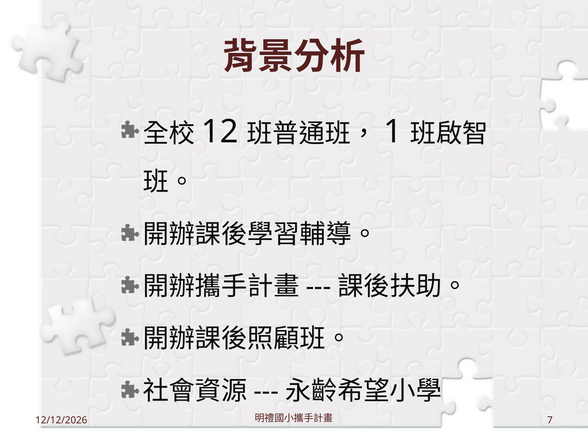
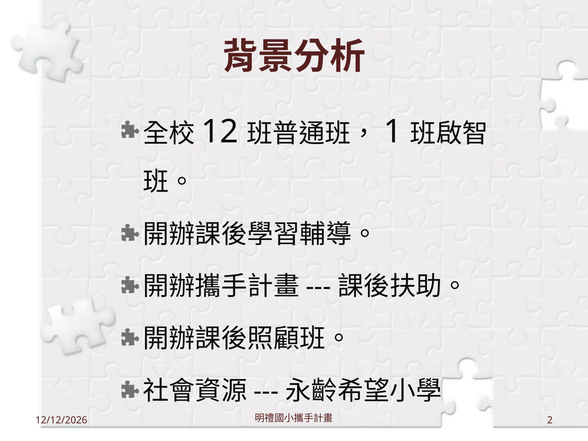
7: 7 -> 2 (550, 420)
